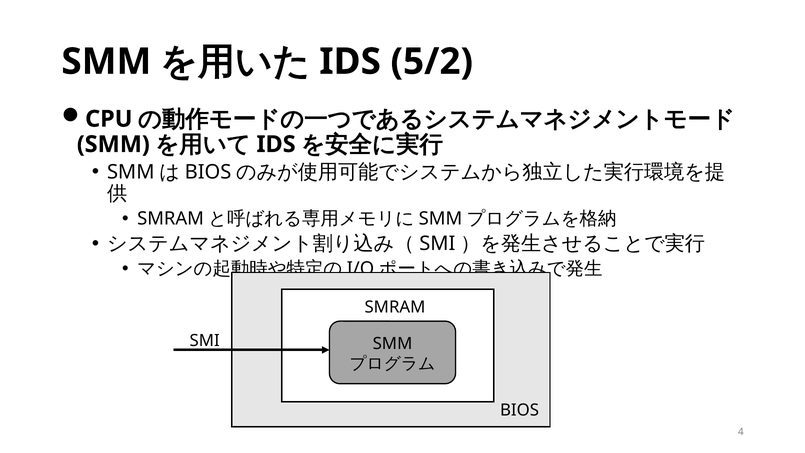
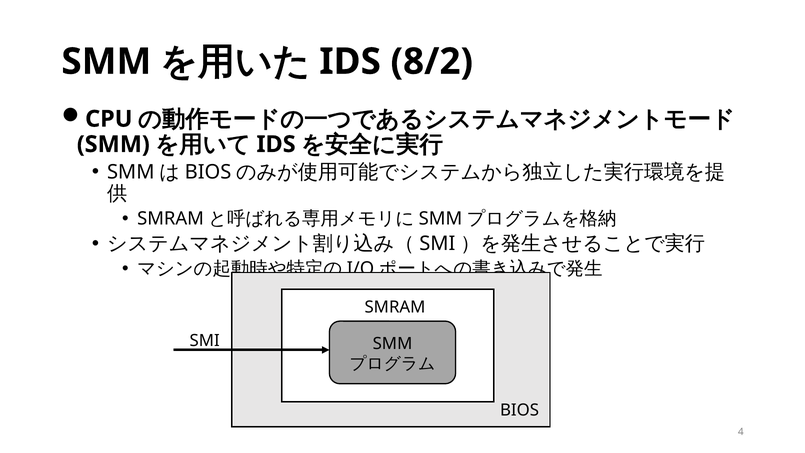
5/2: 5/2 -> 8/2 (432, 62)
